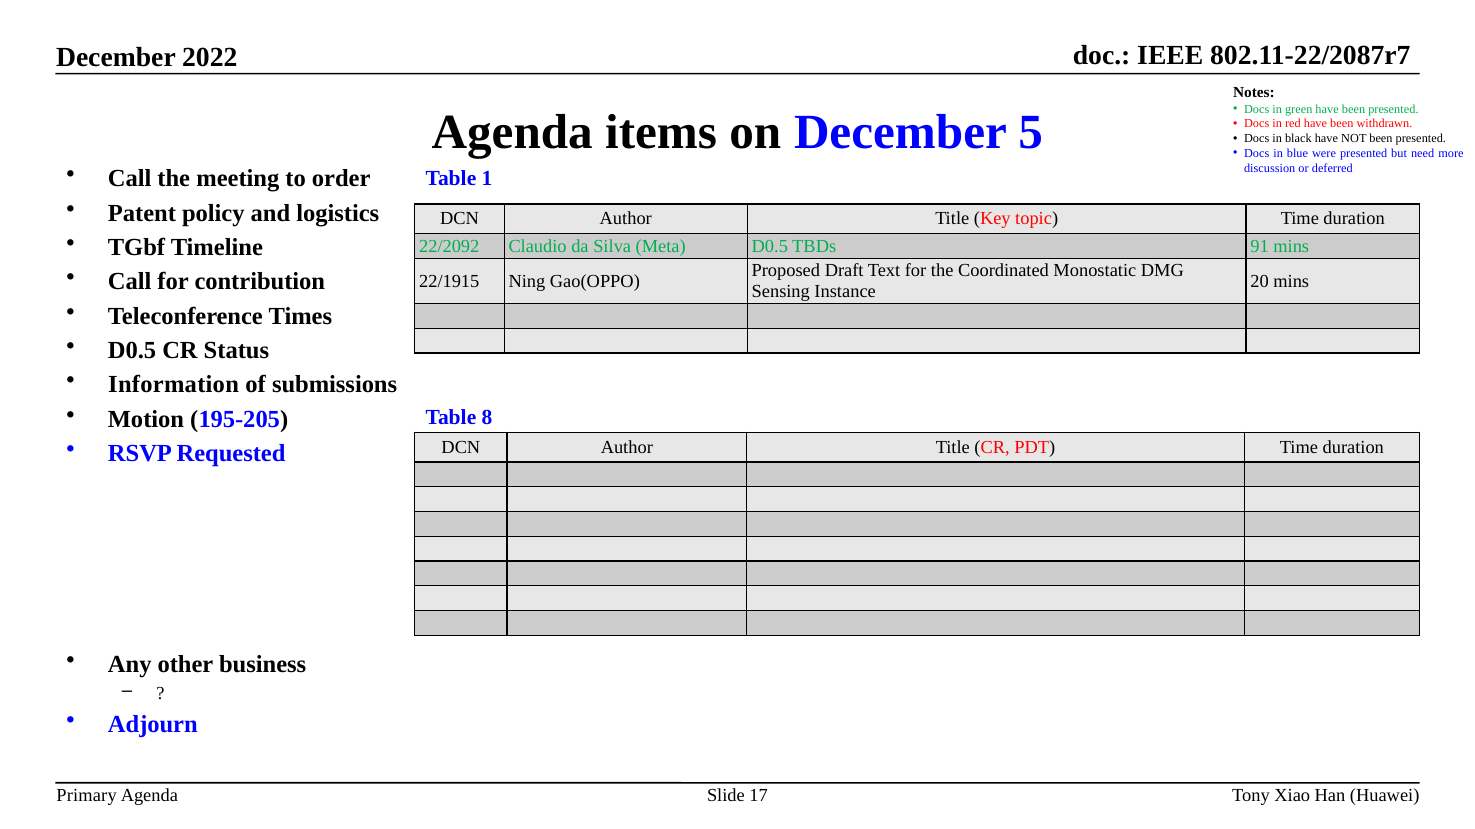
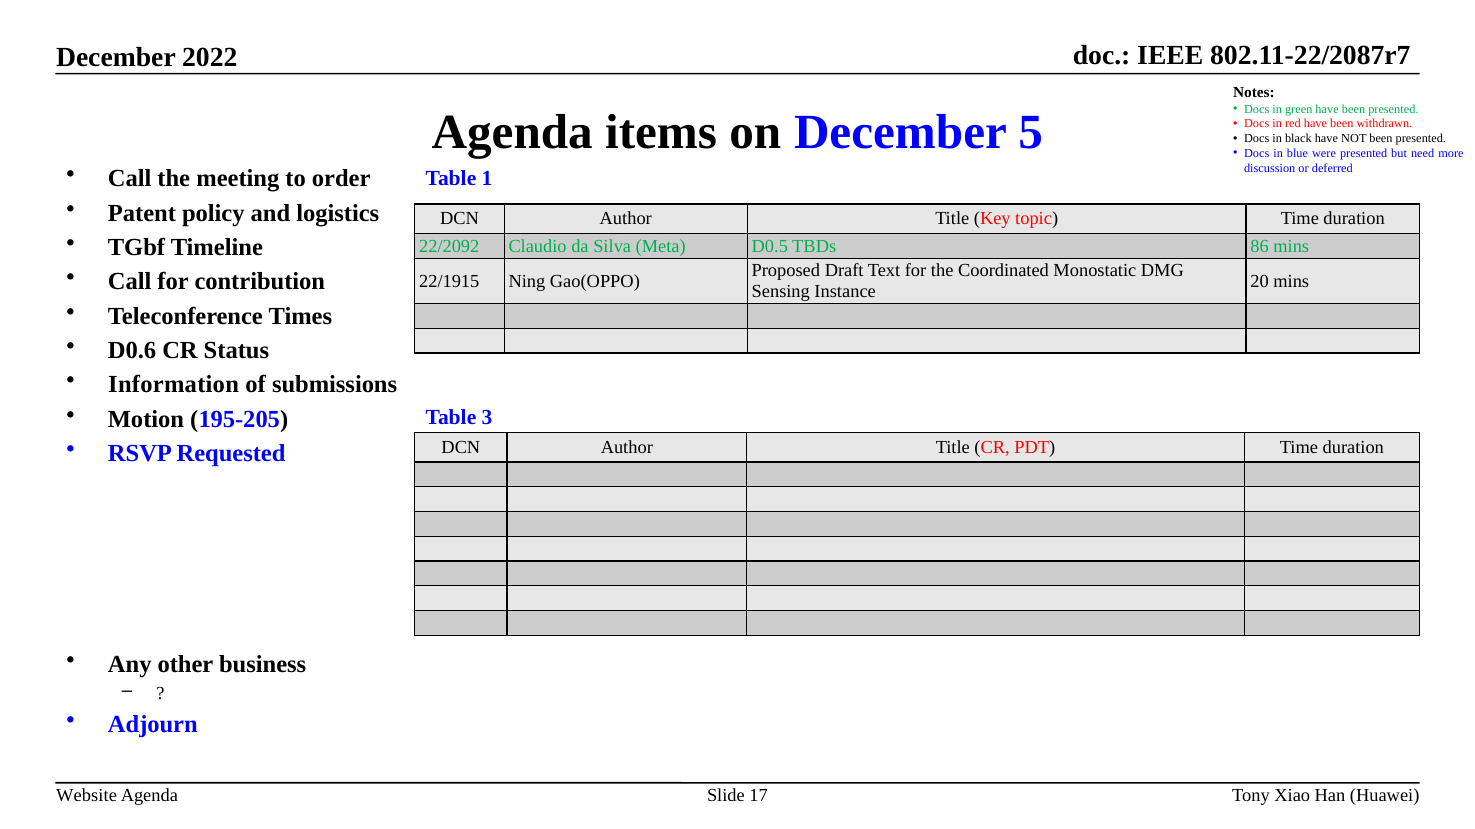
91: 91 -> 86 (1260, 246)
D0.5: D0.5 -> D0.6 (132, 351)
8: 8 -> 3 (487, 418)
Primary: Primary -> Website (87, 796)
